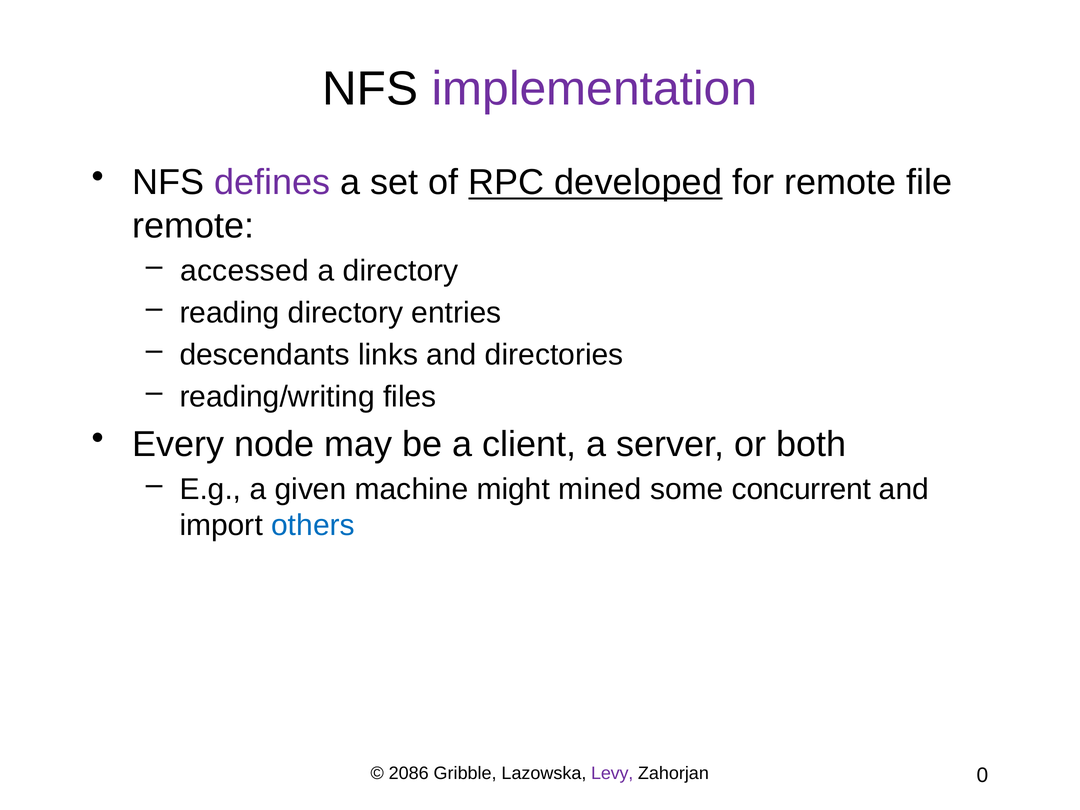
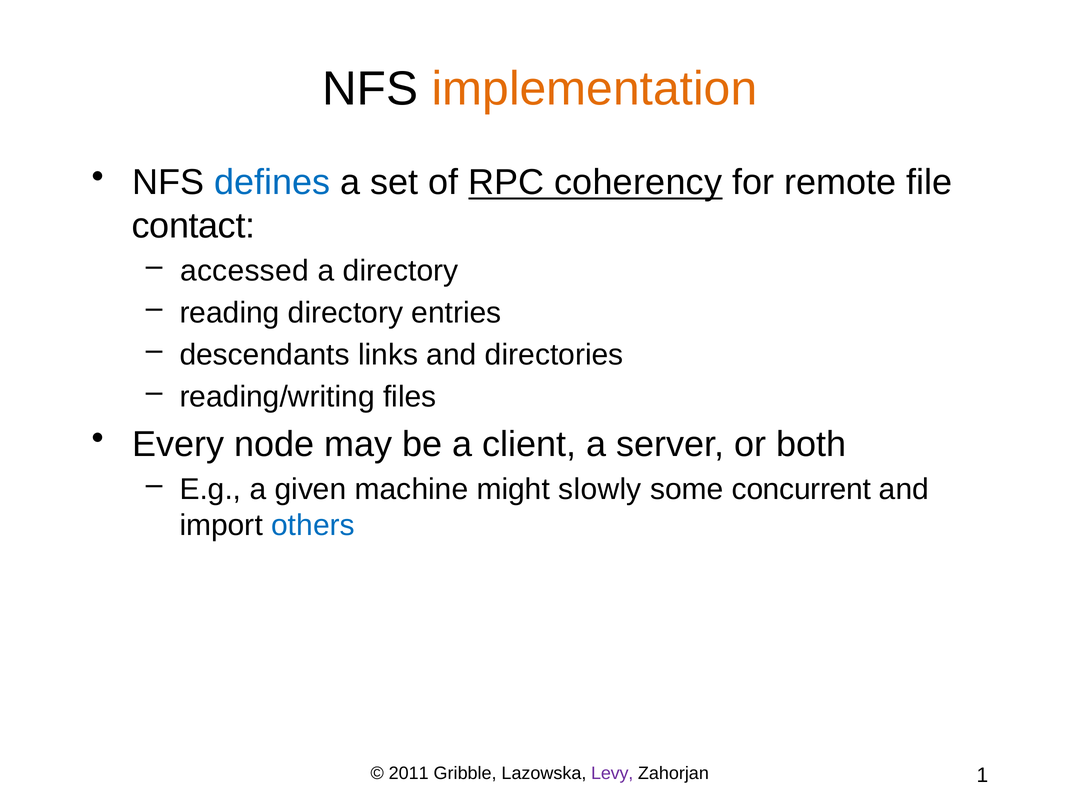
implementation colour: purple -> orange (594, 89)
defines colour: purple -> blue (272, 183)
developed: developed -> coherency (638, 183)
remote: remote -> contact (193, 226)
mined: mined -> slowly (600, 489)
2086: 2086 -> 2011 (409, 773)
0: 0 -> 1 (982, 775)
